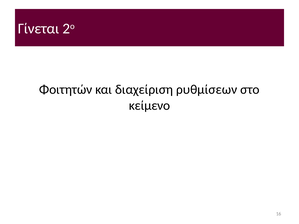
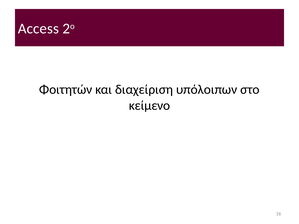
Γίνεται: Γίνεται -> Access (38, 29)
ρυθμίσεων: ρυθμίσεων -> υπόλοιπων (207, 90)
